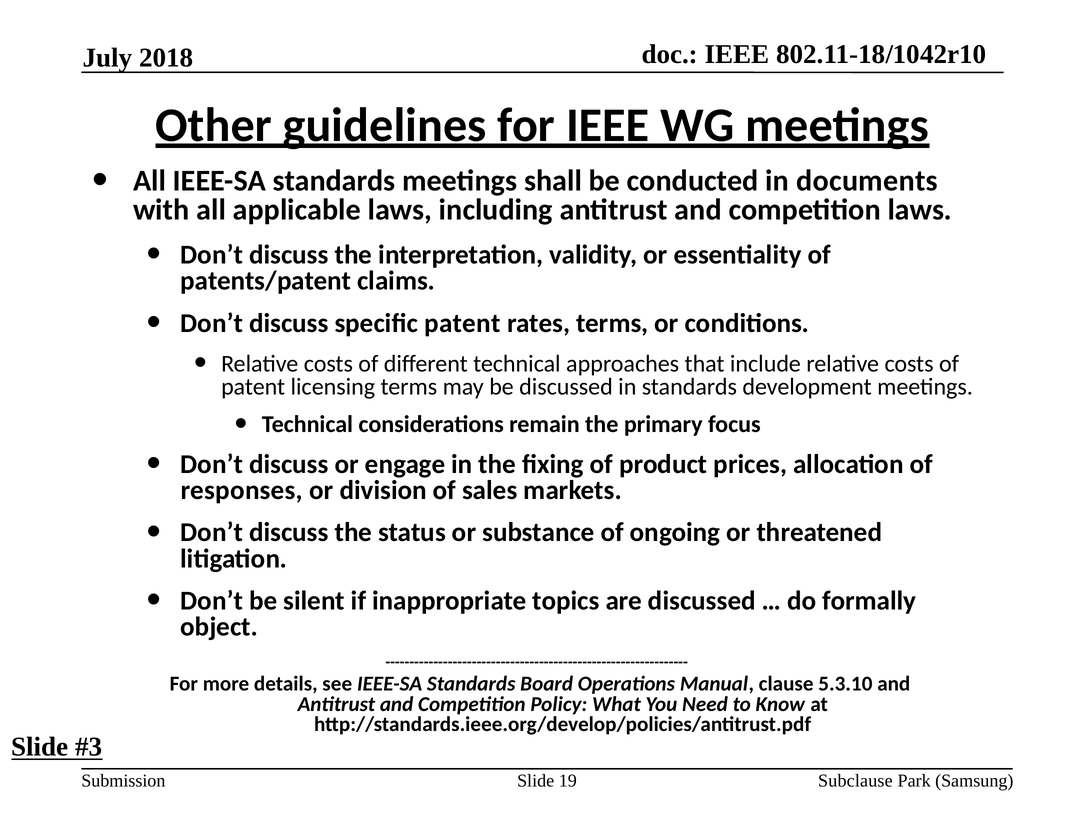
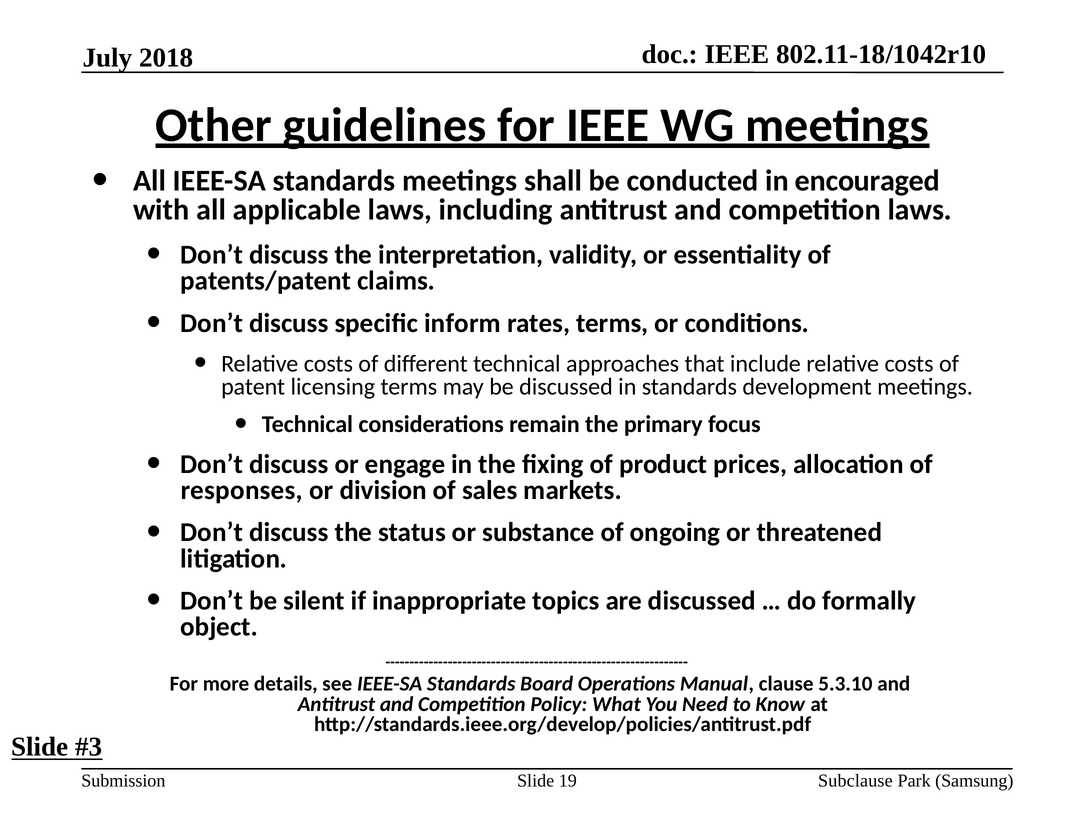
documents: documents -> encouraged (867, 181)
specific patent: patent -> inform (463, 323)
